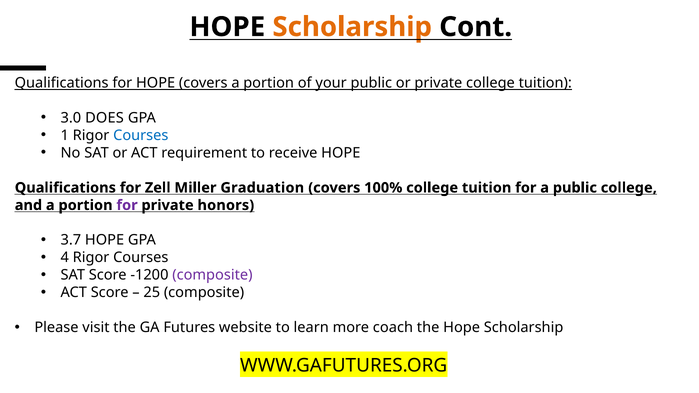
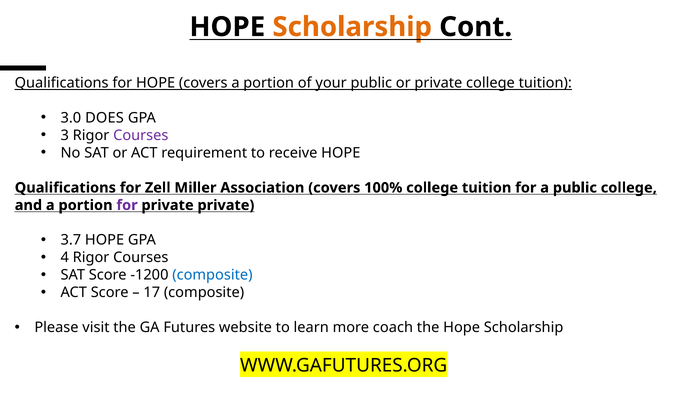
1: 1 -> 3 (65, 135)
Courses colour: blue -> purple (141, 135)
Graduation: Graduation -> Association (262, 188)
private honors: honors -> private (226, 205)
composite colour: purple -> blue (212, 275)
25: 25 -> 17 (152, 293)
